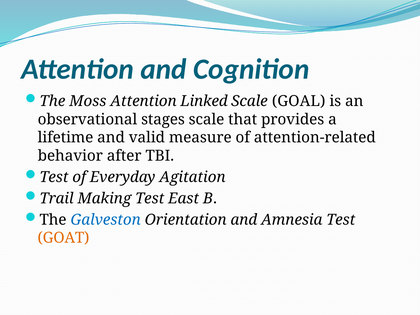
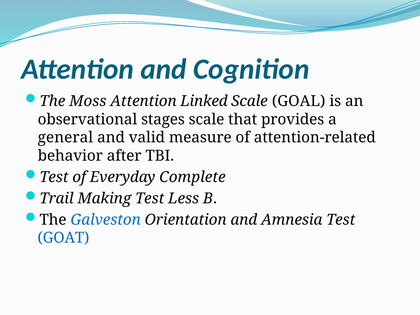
lifetime: lifetime -> general (65, 138)
Agitation: Agitation -> Complete (192, 177)
East: East -> Less (184, 198)
GOAT colour: orange -> blue (63, 238)
